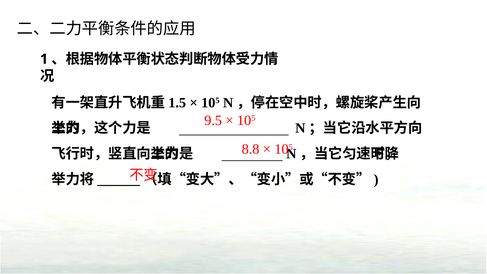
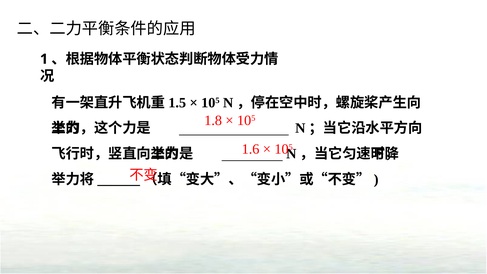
9.5: 9.5 -> 1.8 (213, 121)
8.8: 8.8 -> 1.6 (251, 149)
